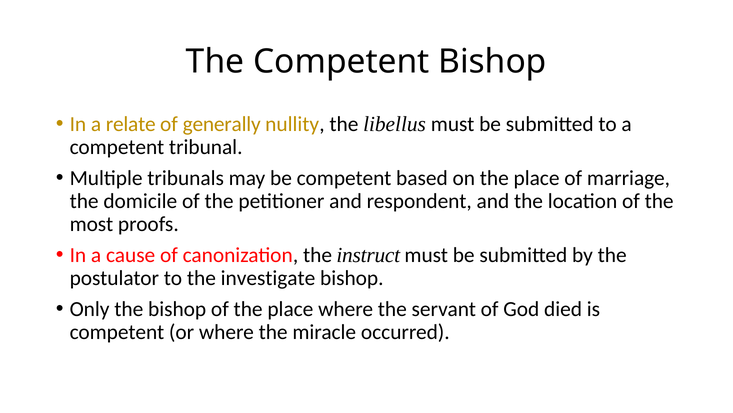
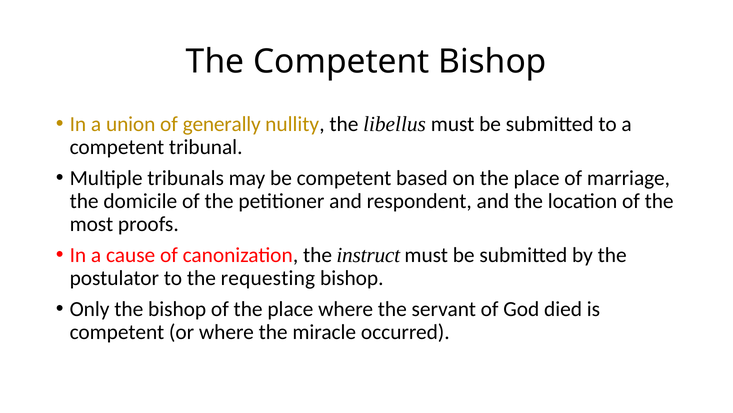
relate: relate -> union (131, 124)
investigate: investigate -> requesting (268, 278)
